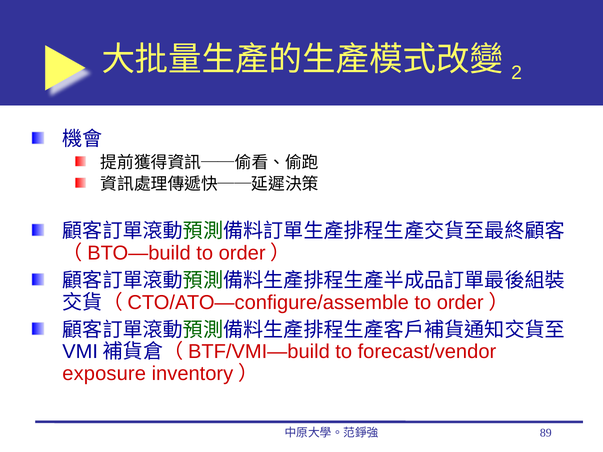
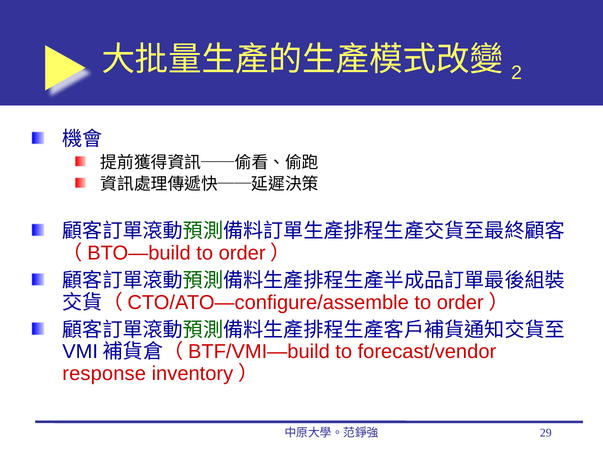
exposure: exposure -> response (104, 374)
89: 89 -> 29 (546, 433)
